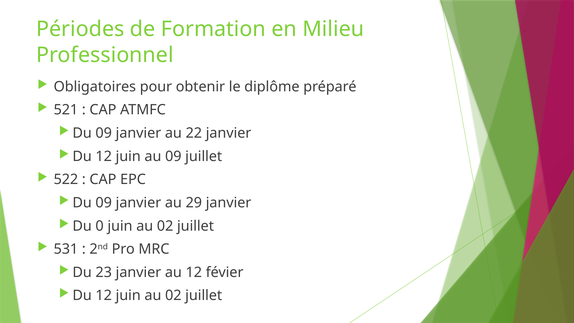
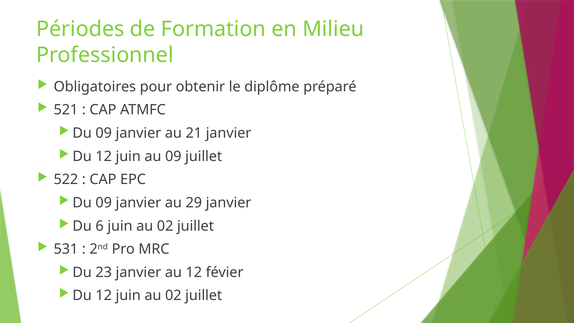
22: 22 -> 21 (194, 133)
0: 0 -> 6 (100, 226)
